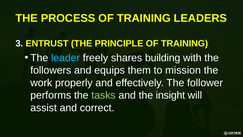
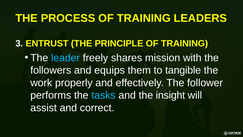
building: building -> mission (163, 58)
mission: mission -> tangible (183, 70)
tasks colour: light green -> light blue (103, 95)
